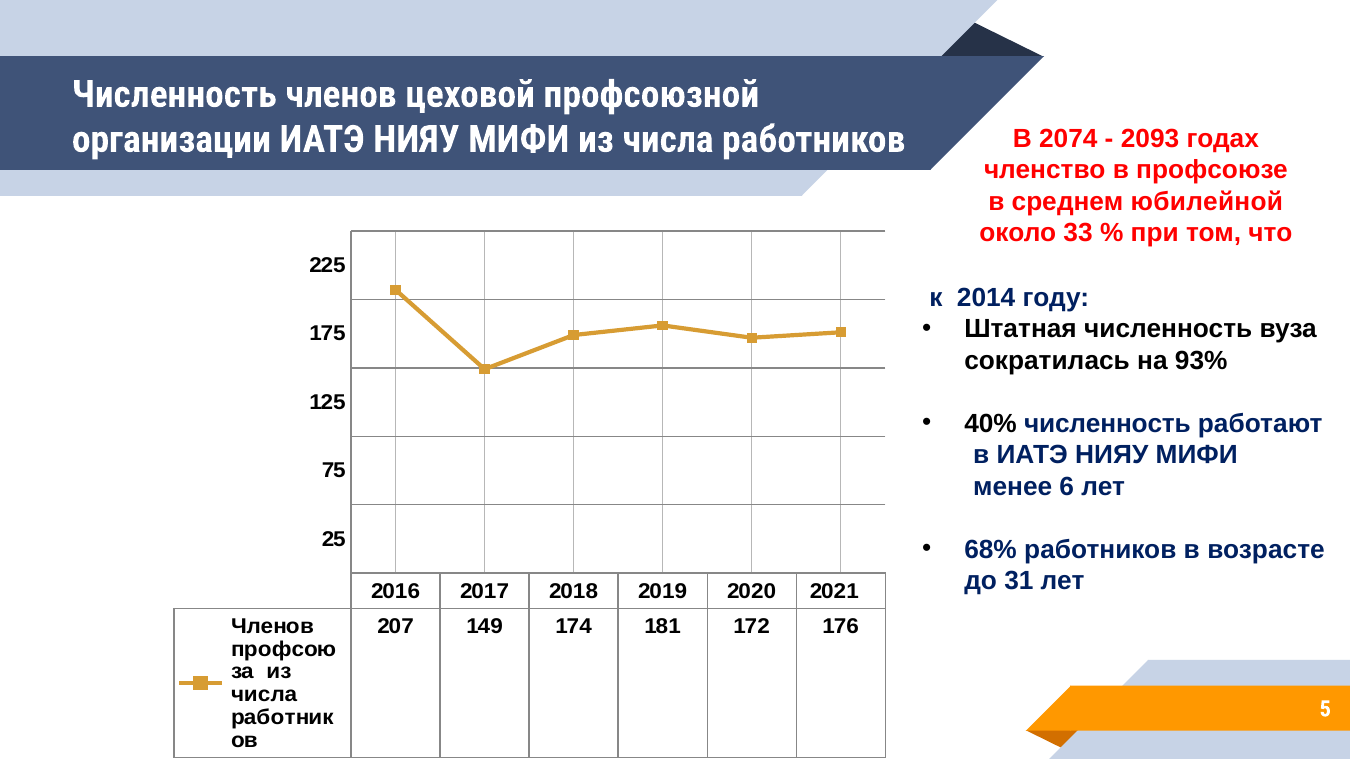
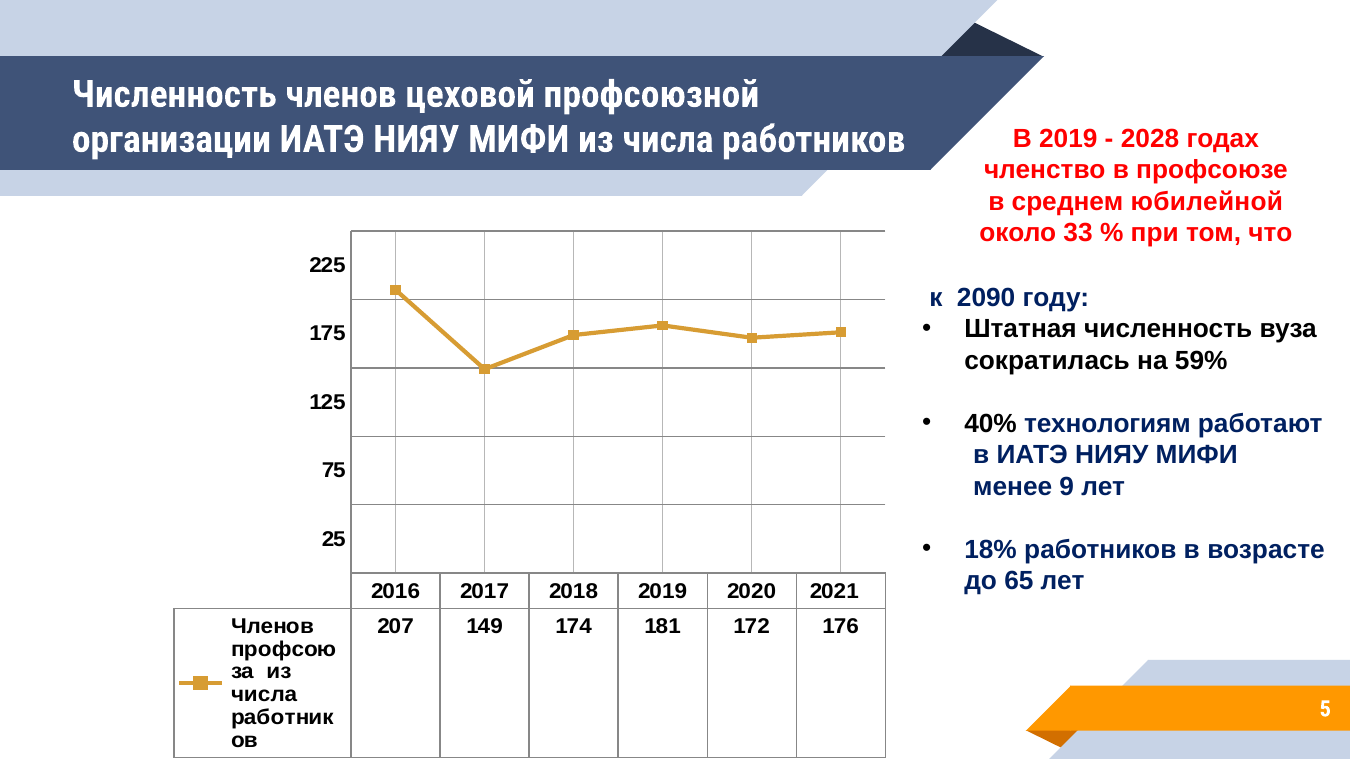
В 2074: 2074 -> 2019 (1068, 139)
2093: 2093 -> 2028 (1150, 139)
2014: 2014 -> 2090 (986, 298)
93%: 93% -> 59% (1201, 361)
40% численность: численность -> технологиям (1107, 424)
6: 6 -> 9 (1067, 487)
68%: 68% -> 18% (991, 550)
31: 31 -> 65 (1019, 581)
